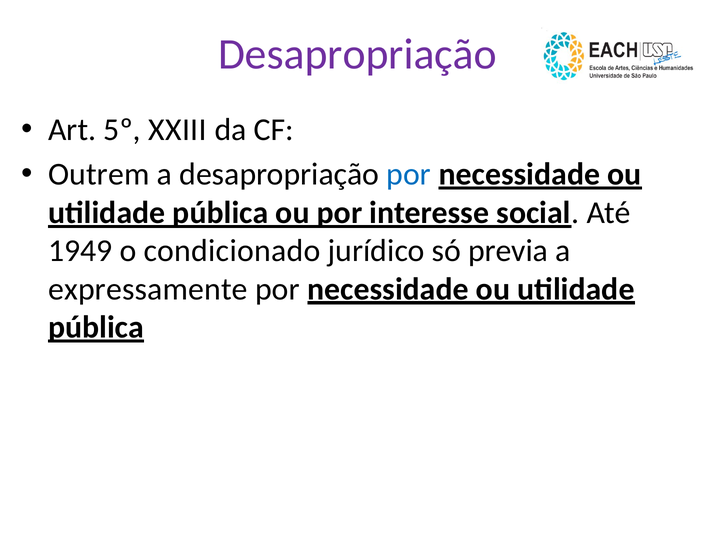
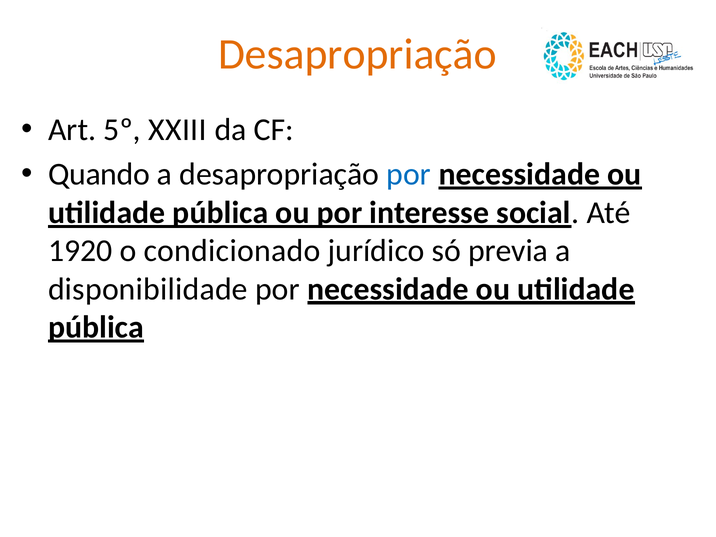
Desapropriação colour: purple -> orange (357, 54)
Outrem: Outrem -> Quando (99, 174)
1949: 1949 -> 1920 (80, 251)
expressamente: expressamente -> disponibilidade (148, 289)
